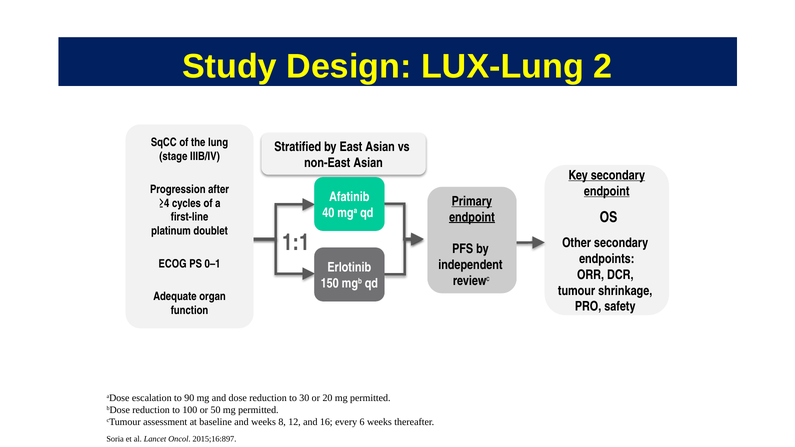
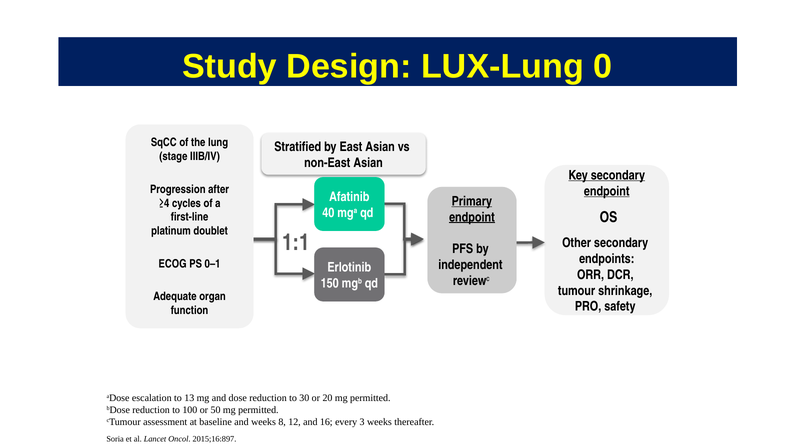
2: 2 -> 0 (603, 66)
90: 90 -> 13 (189, 398)
6: 6 -> 3 (362, 422)
